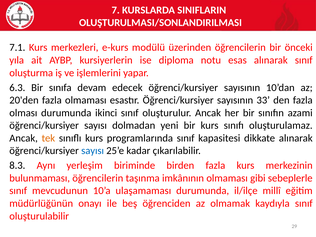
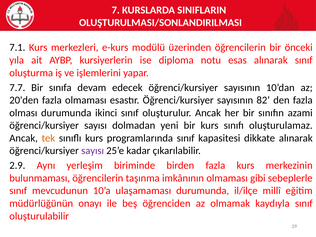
6.3: 6.3 -> 7.7 (17, 88)
33: 33 -> 82 (263, 100)
sayısı colour: blue -> purple (93, 151)
8.3: 8.3 -> 2.9 (17, 165)
